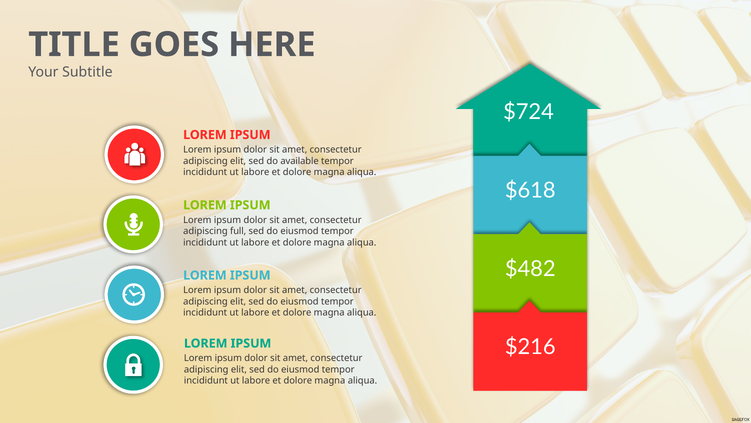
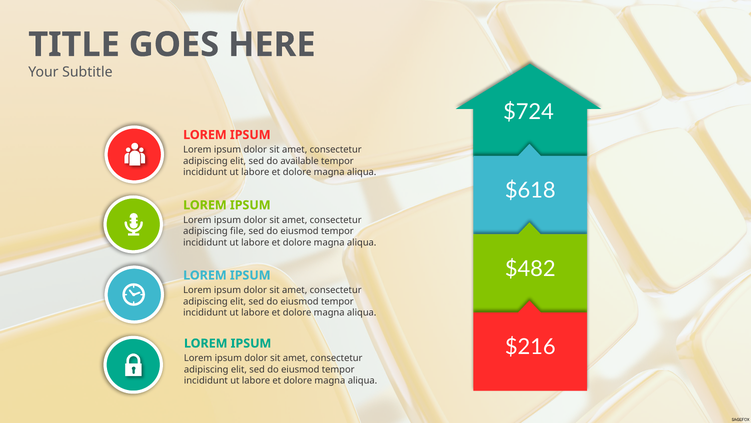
full: full -> file (238, 231)
